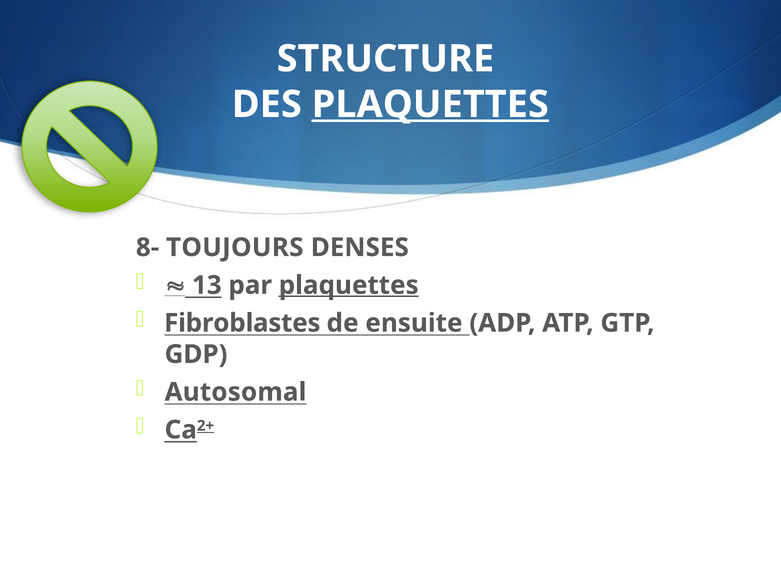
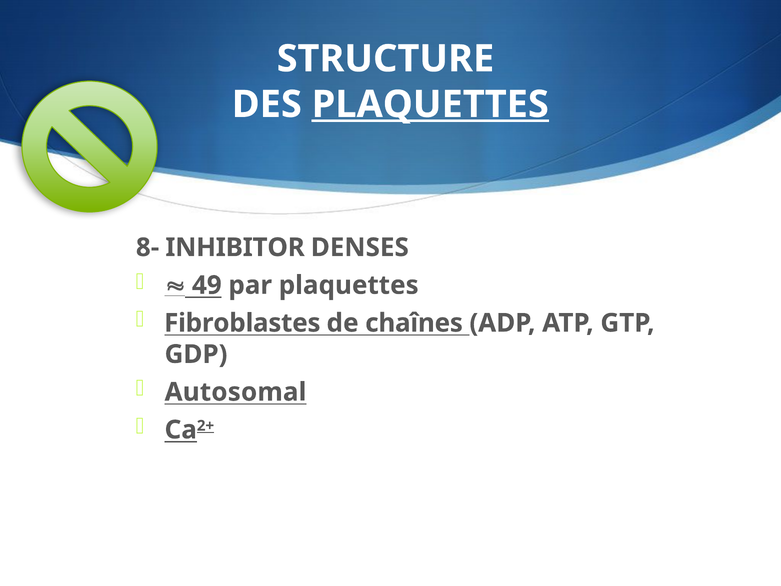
TOUJOURS: TOUJOURS -> INHIBITOR (235, 247)
13: 13 -> 49 (207, 285)
plaquettes underline: present -> none (349, 285)
ensuite: ensuite -> chaînes (414, 323)
